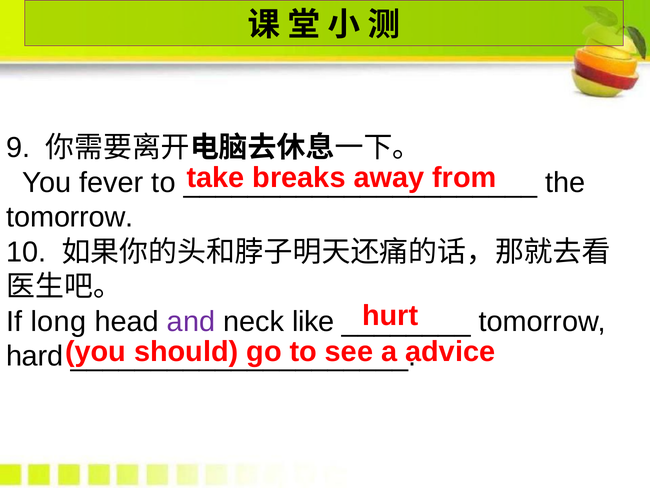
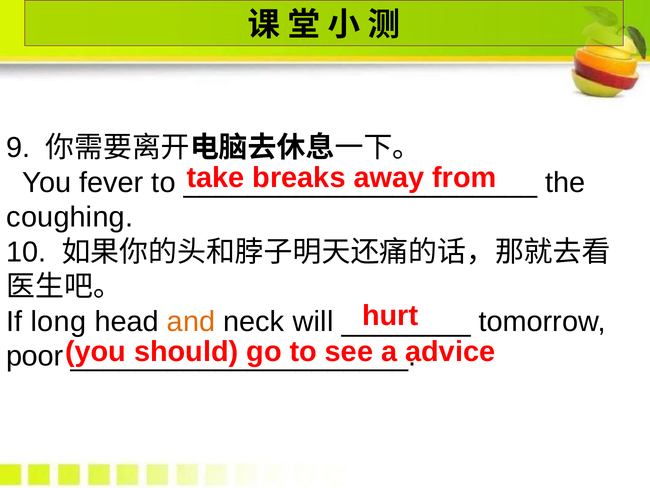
tomorrow: tomorrow -> coughing (70, 217)
and colour: purple -> orange (191, 321)
like: like -> will (313, 321)
hard: hard -> poor (35, 356)
